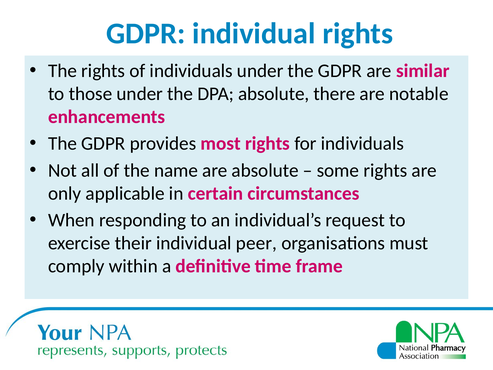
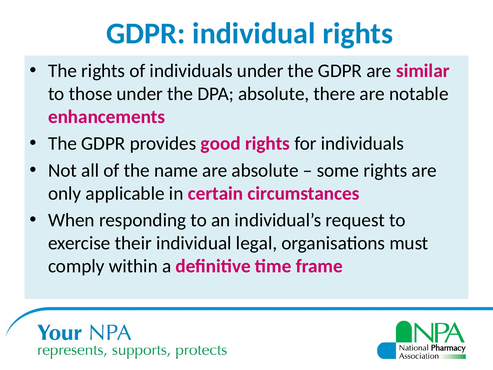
most: most -> good (221, 143)
peer: peer -> legal (257, 243)
